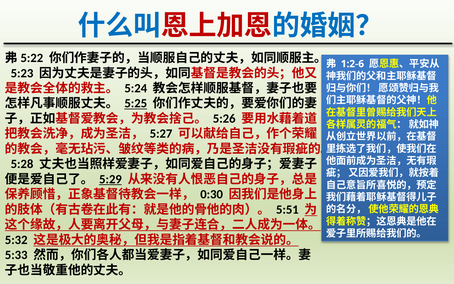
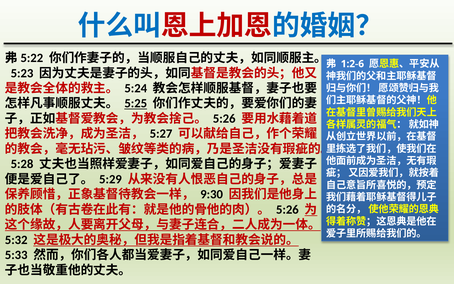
5:29 underline: present -> none (110, 179)
0:30: 0:30 -> 9:30 (212, 194)
5:51: 5:51 -> 5:26 (287, 209)
